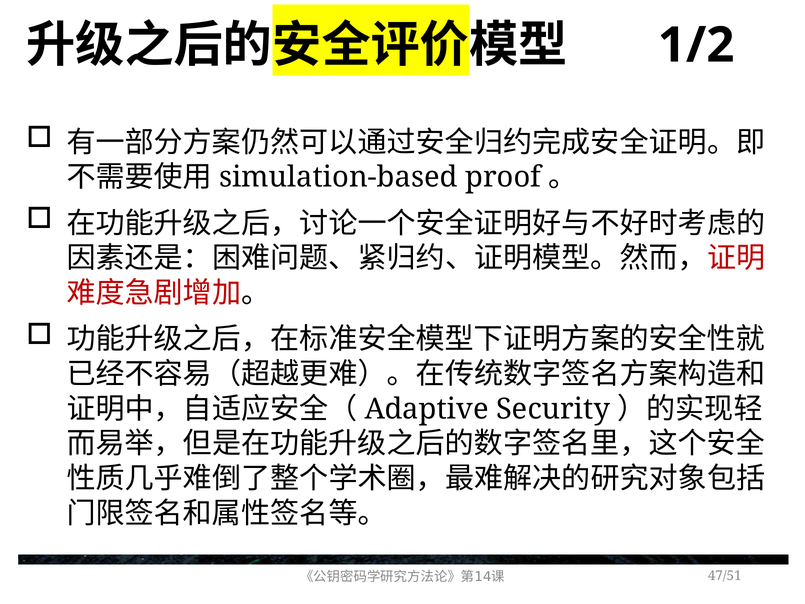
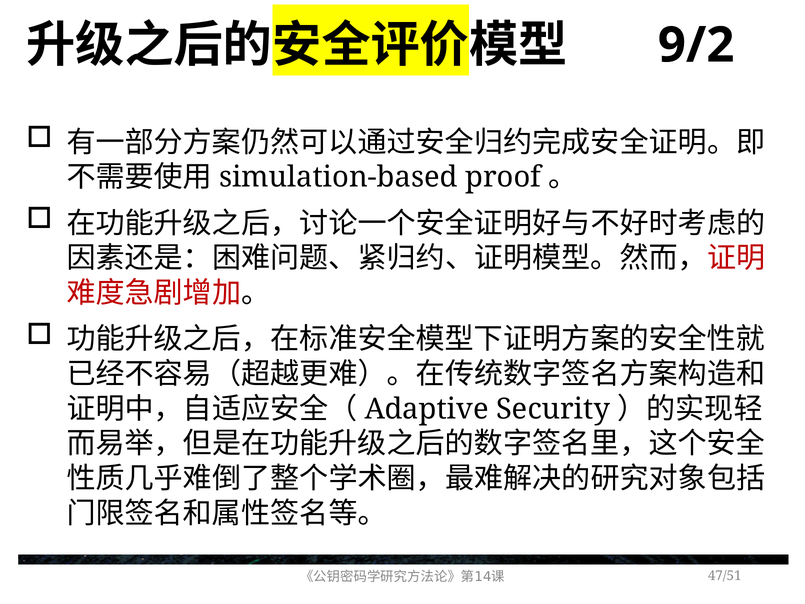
1/2: 1/2 -> 9/2 (696, 45)
